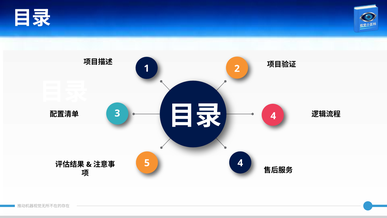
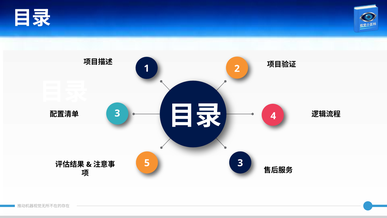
5 4: 4 -> 3 (240, 163)
